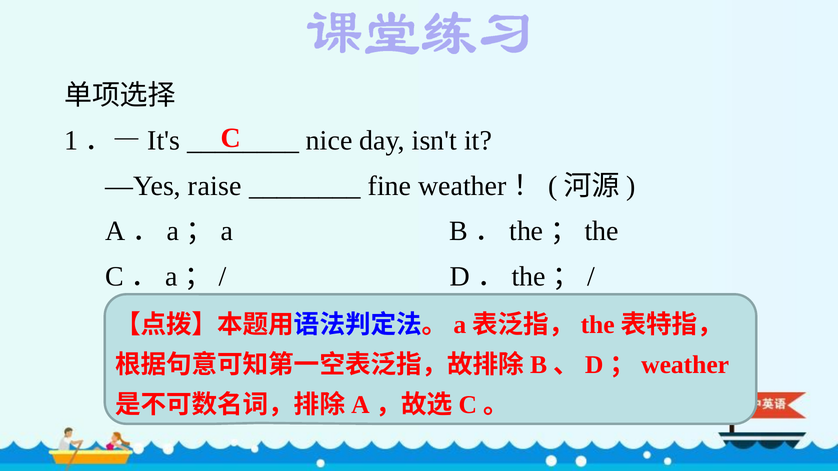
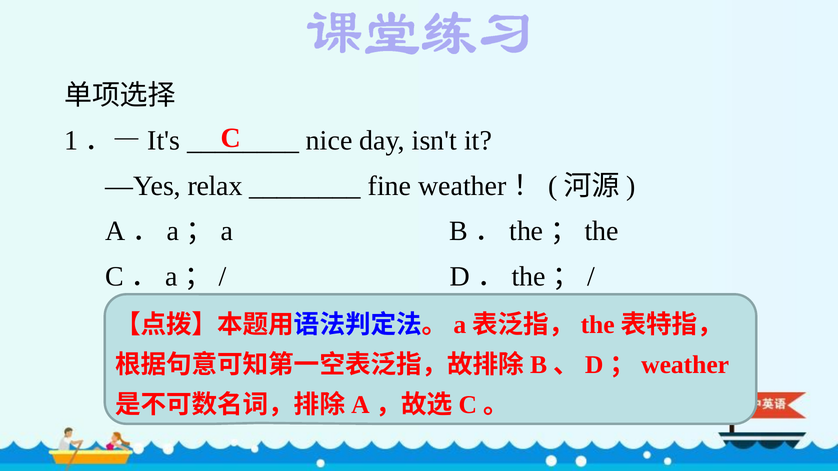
raise: raise -> relax (215, 186)
